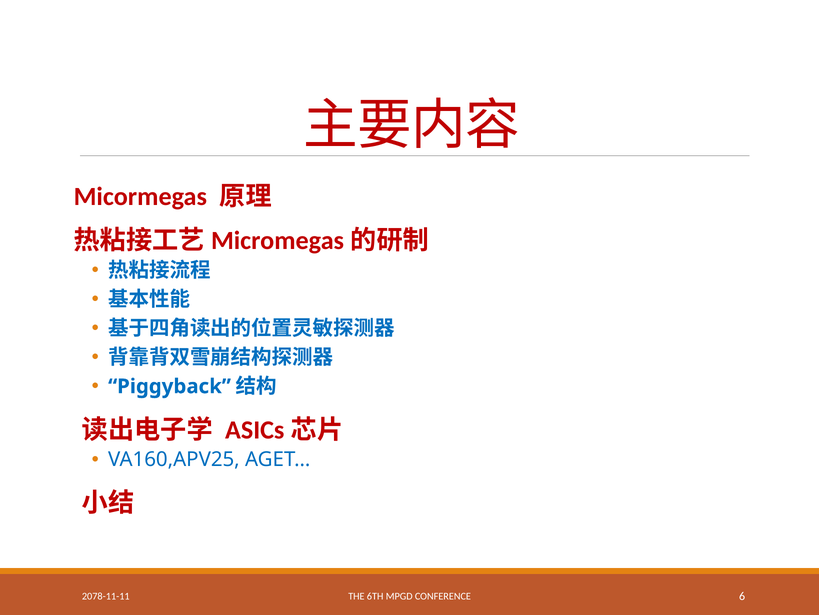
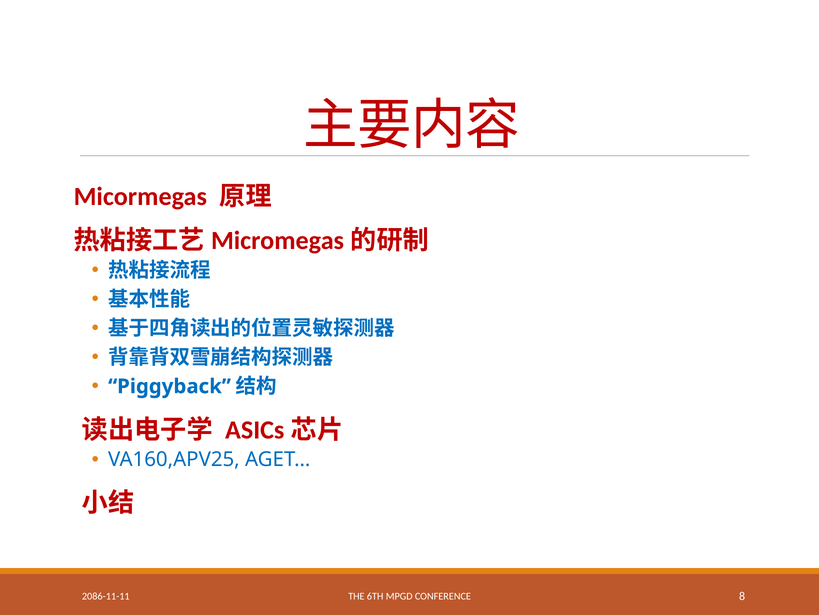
2078-11-11: 2078-11-11 -> 2086-11-11 (106, 596)
6: 6 -> 8 (742, 596)
